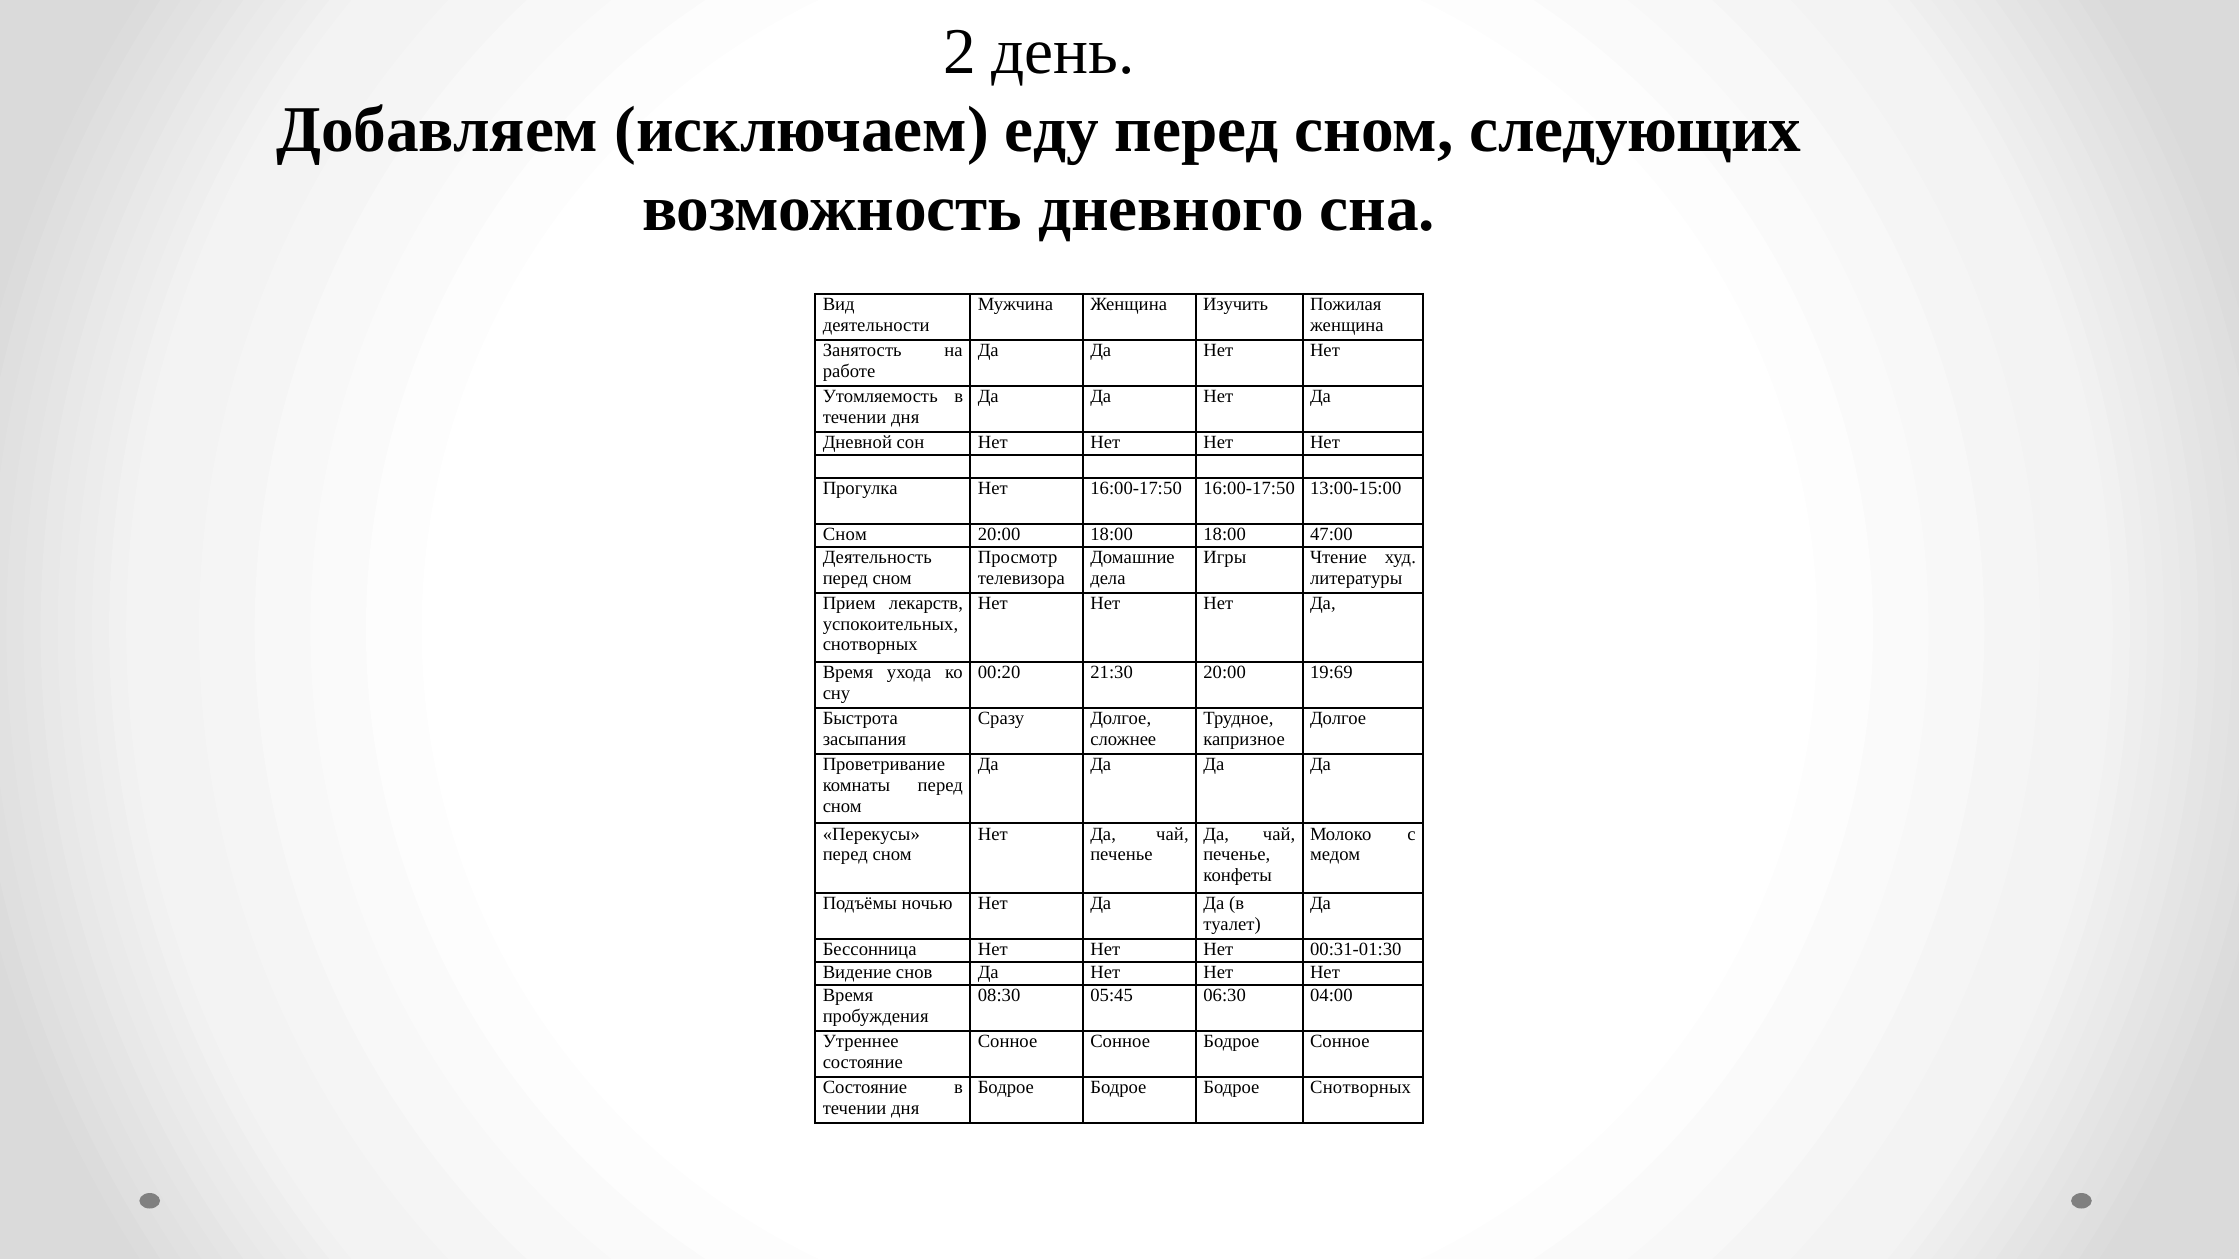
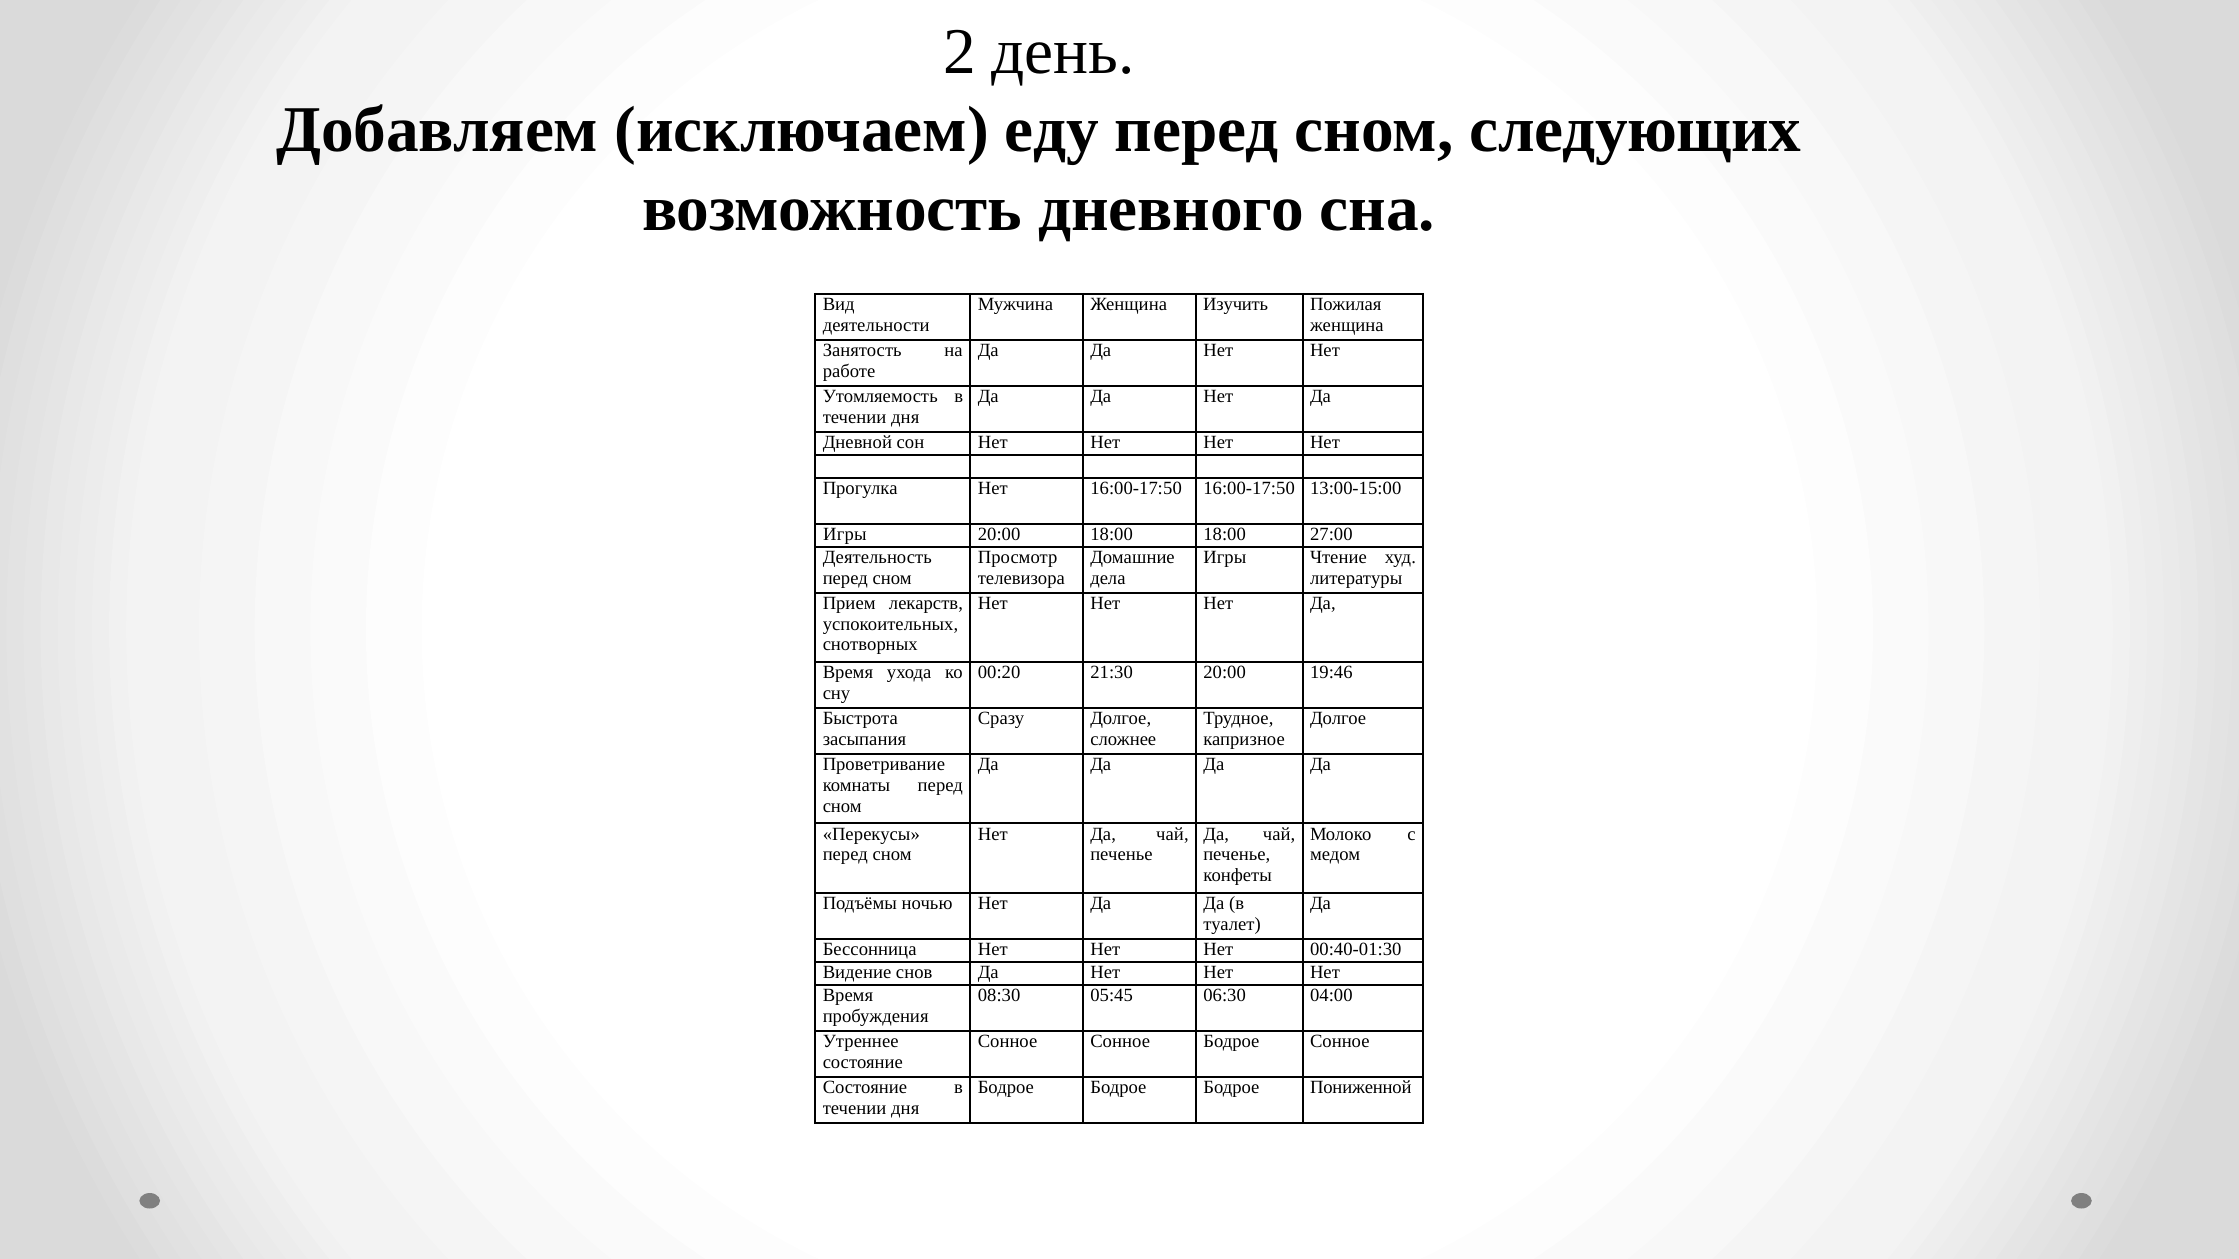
Сном: Сном -> Игры (845, 535)
47:00: 47:00 -> 27:00 (1331, 535)
19:69: 19:69 -> 19:46 (1331, 673)
00:31-01:30: 00:31-01:30 -> 00:40-01:30 (1356, 950)
Бодрое Снотворных: Снотворных -> Пониженной (1361, 1088)
